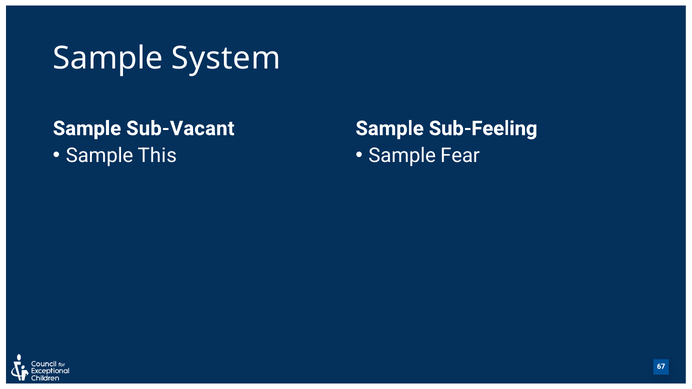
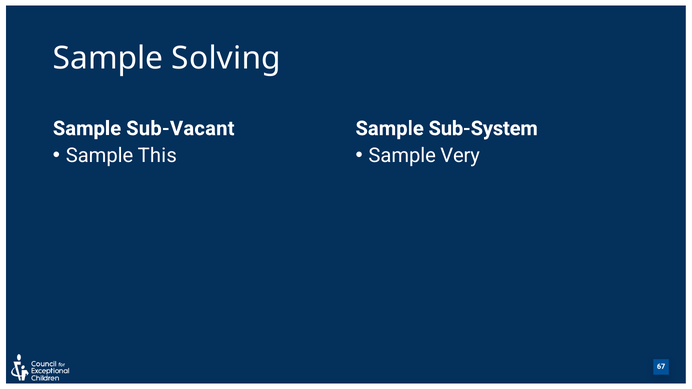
System: System -> Solving (226, 58)
Sub-Feeling: Sub-Feeling -> Sub-System (483, 129)
Fear: Fear -> Very (460, 156)
